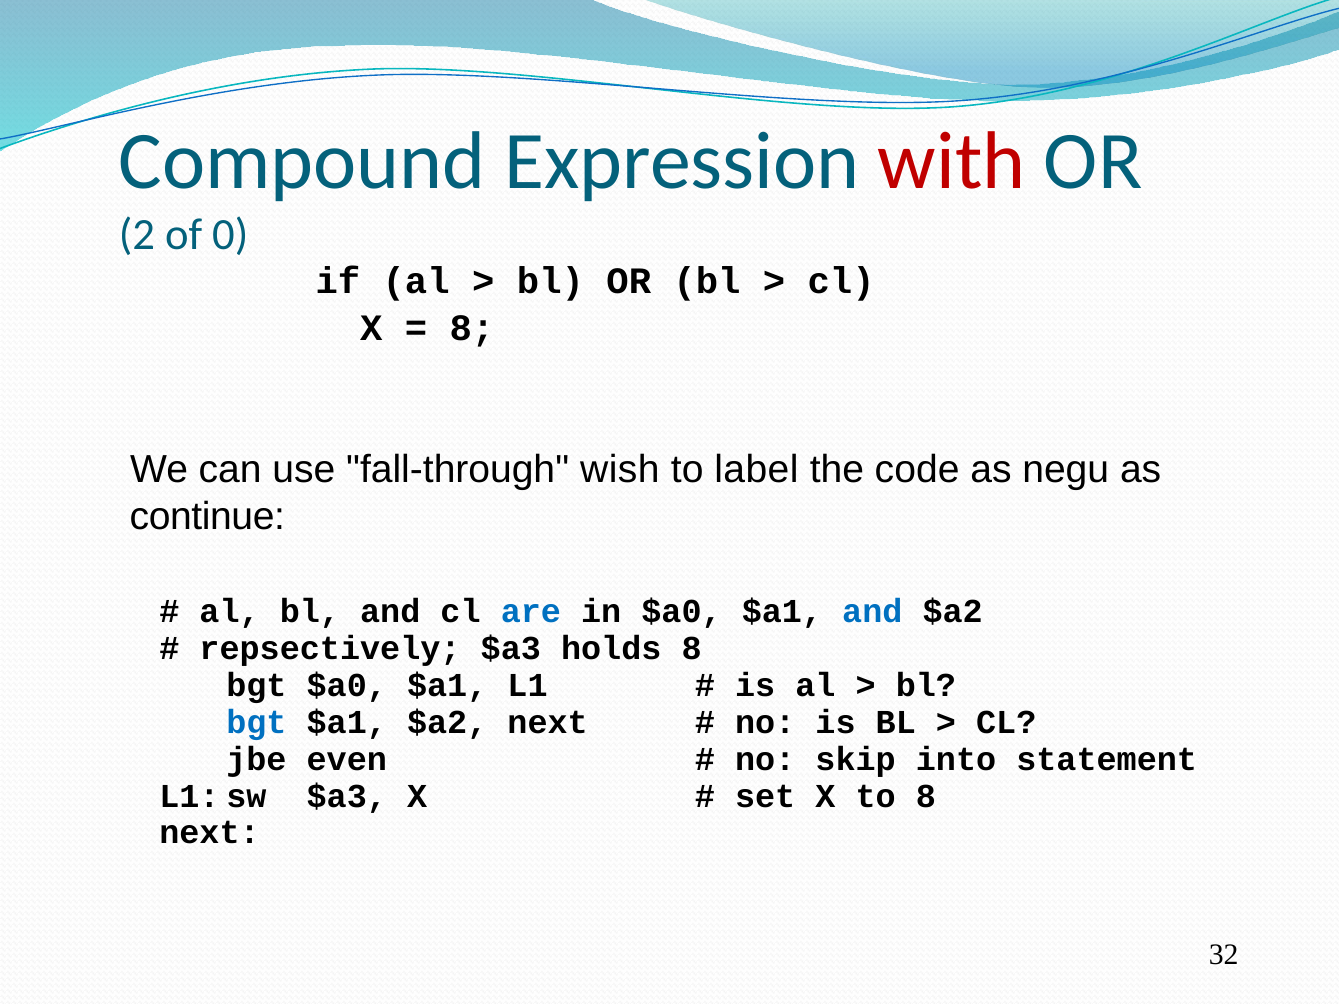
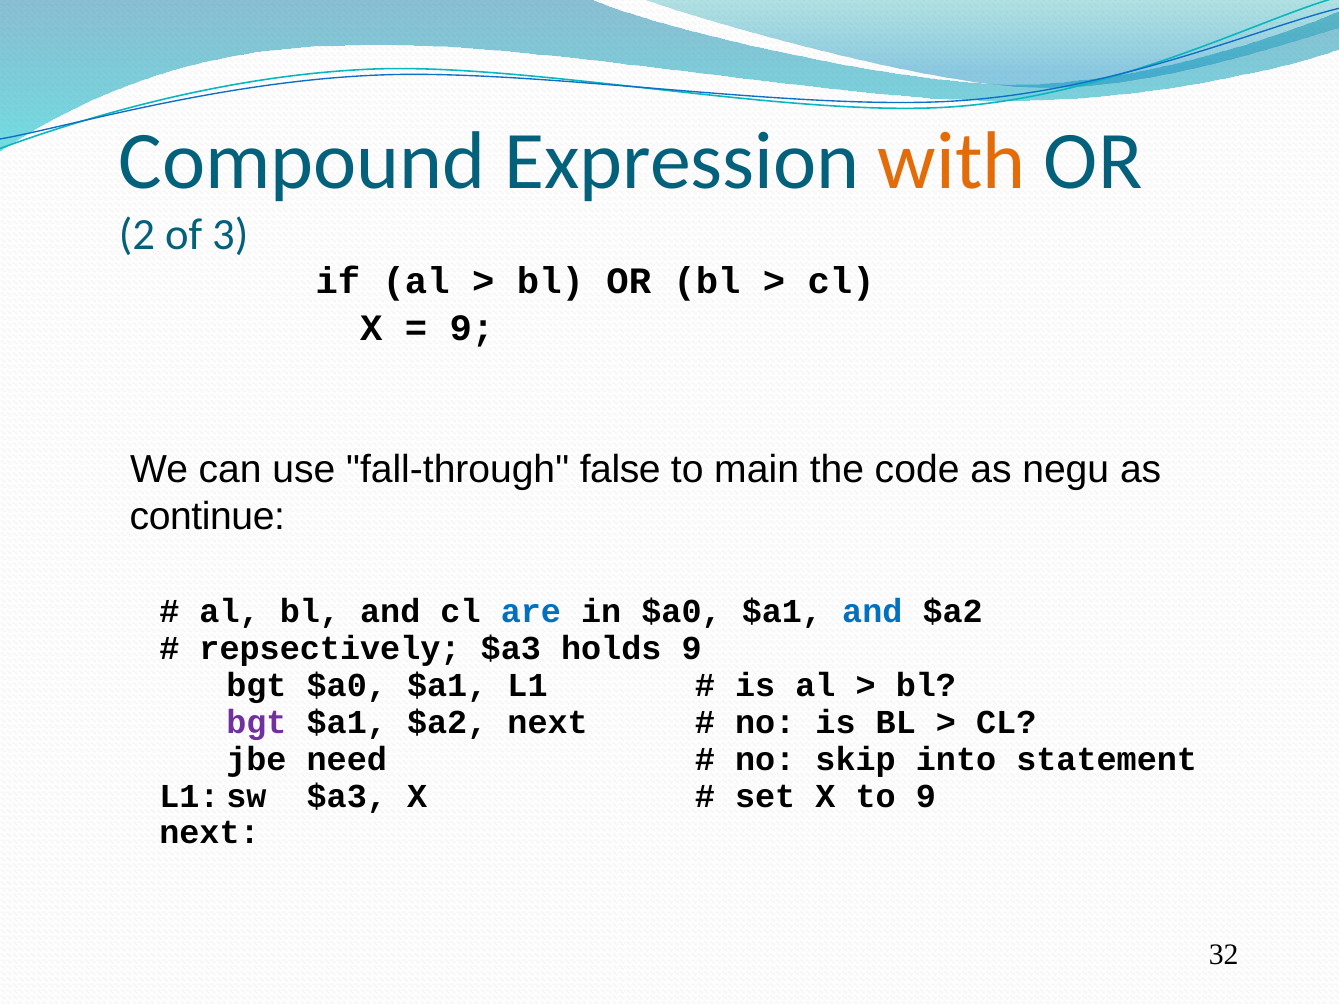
with colour: red -> orange (952, 162)
0: 0 -> 3 (230, 235)
8: 8 -> 9 (472, 329)
wish: wish -> false (620, 470)
label: label -> main (757, 470)
holds 8: 8 -> 9 (692, 649)
bgt colour: blue -> purple (256, 723)
even: even -> need (347, 759)
to 8: 8 -> 9 (926, 796)
